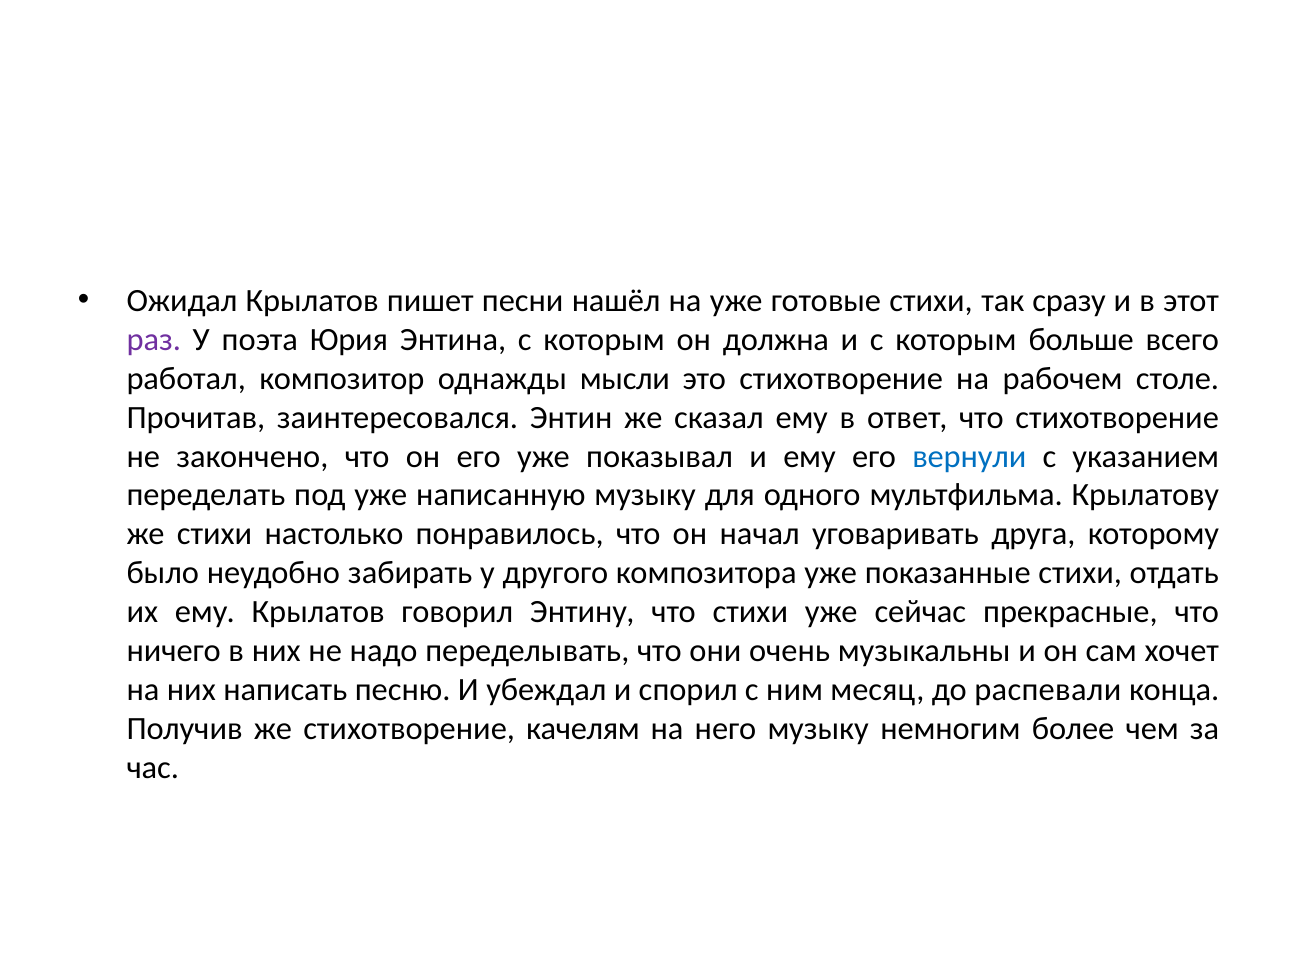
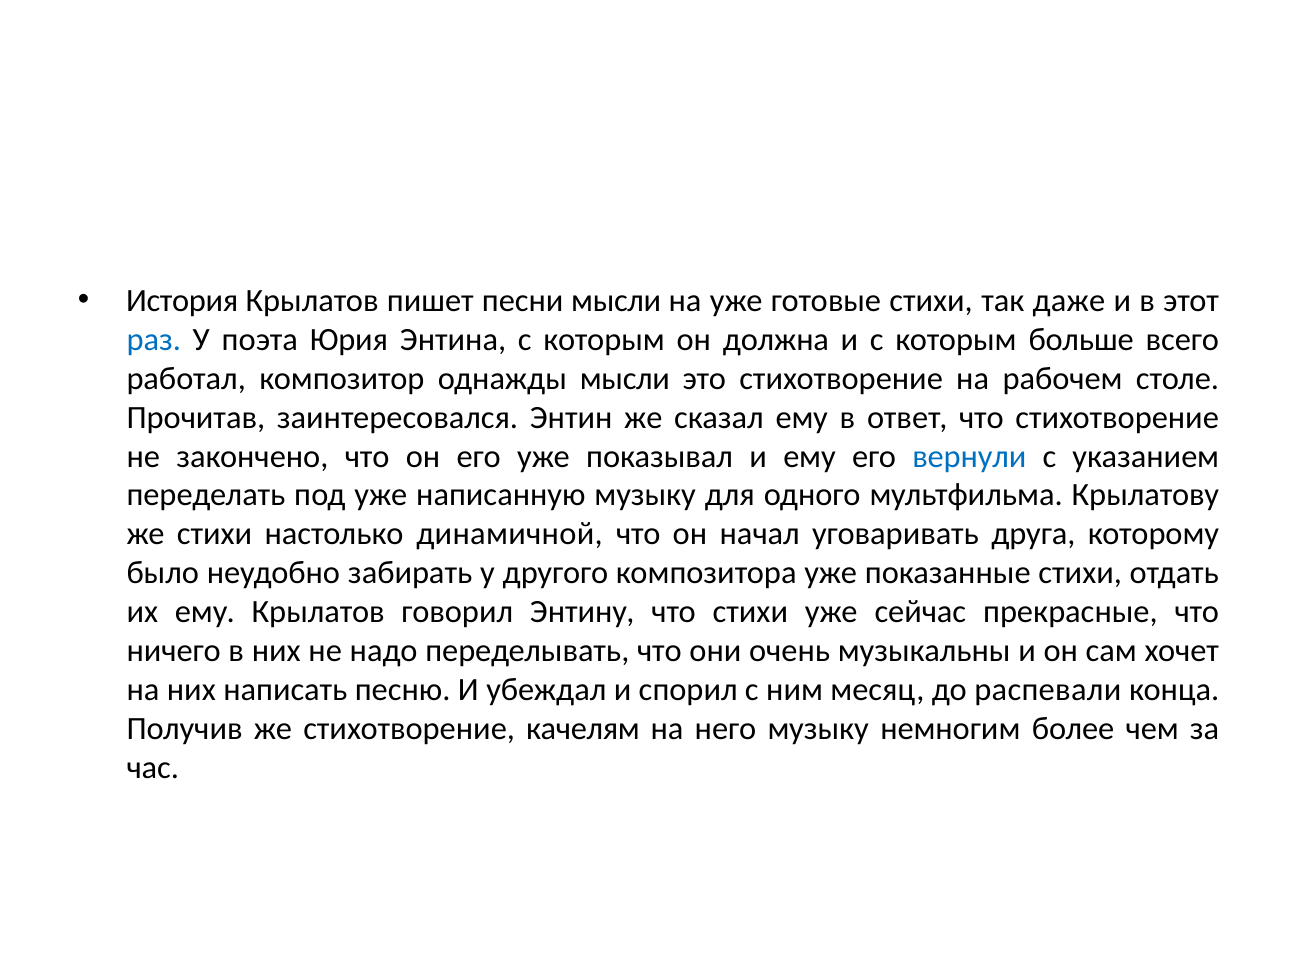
Ожидал: Ожидал -> История (182, 301)
песни нашёл: нашёл -> мысли (616, 301)
так сразу: сразу -> даже (1069, 301)
раз colour: purple -> blue (154, 340)
настолько понравилось: понравилось -> динамичной (509, 534)
